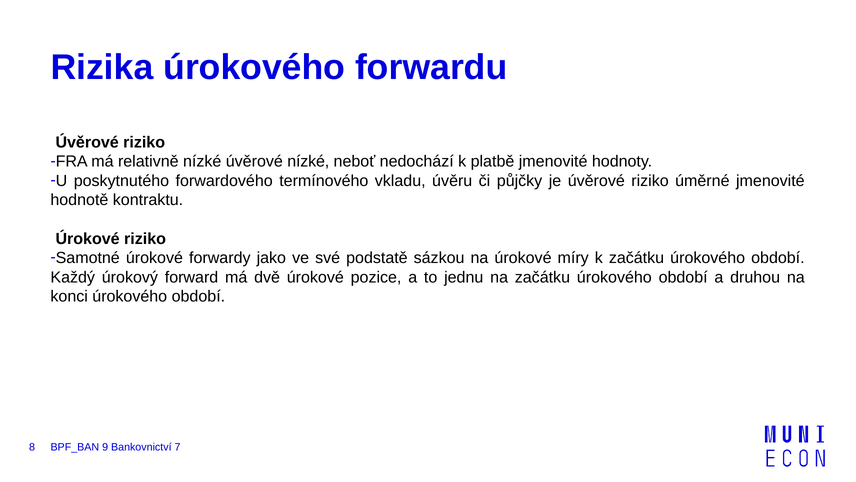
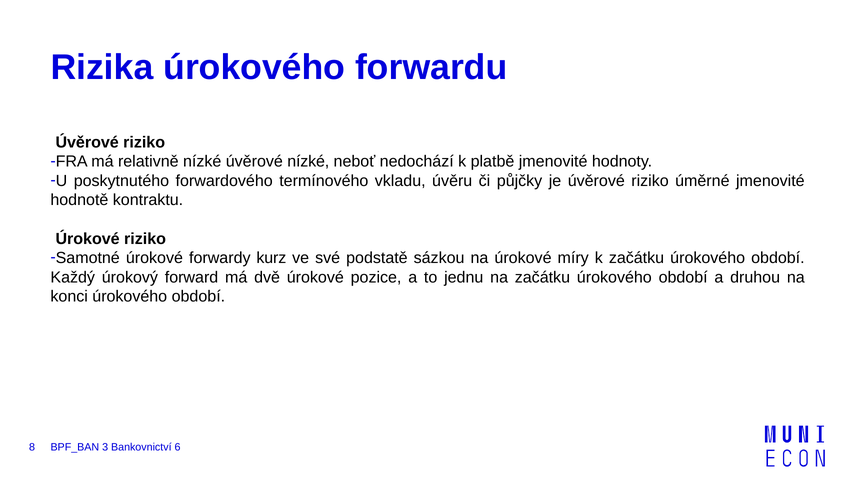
jako: jako -> kurz (271, 258)
9: 9 -> 3 (105, 447)
7: 7 -> 6 (178, 447)
